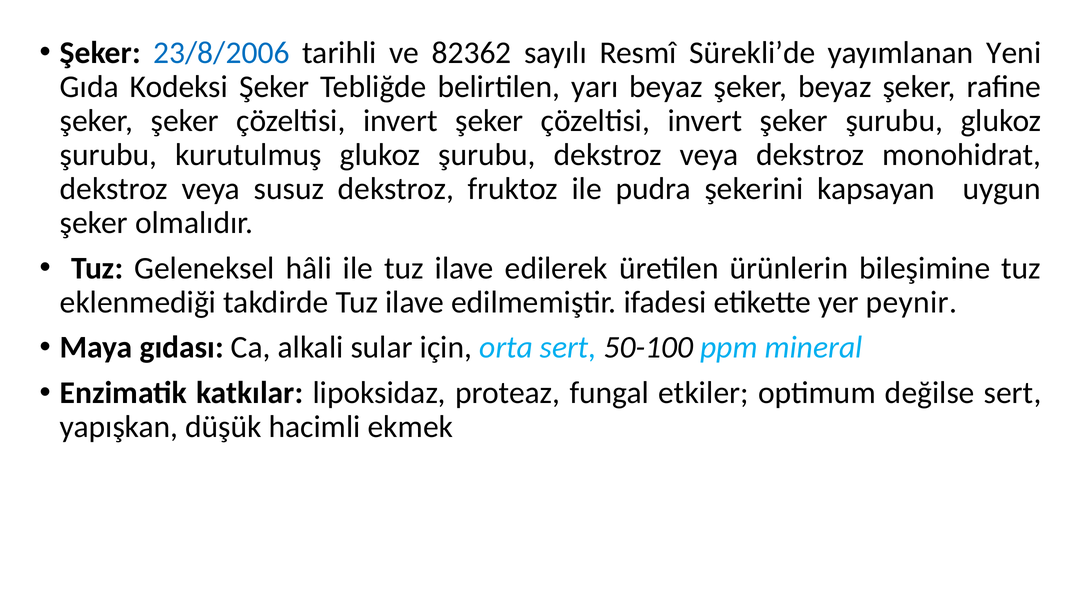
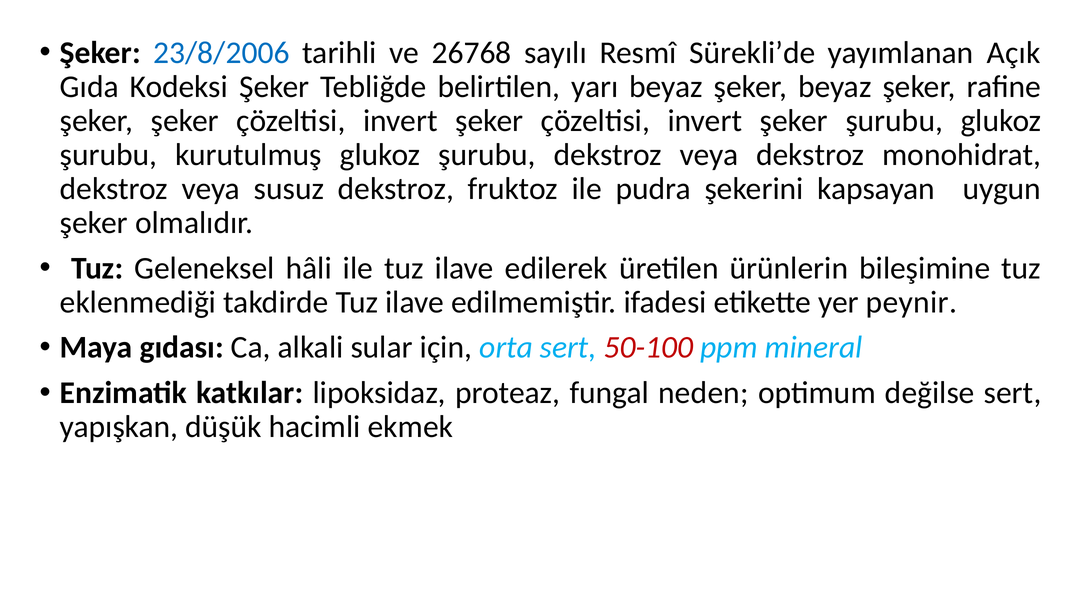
82362: 82362 -> 26768 (472, 53)
Yeni: Yeni -> Açık (1014, 53)
50-100 colour: black -> red (648, 348)
etkiler: etkiler -> neden (703, 393)
